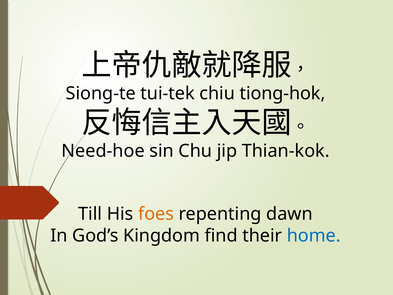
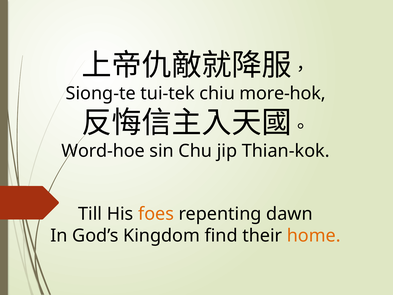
tiong-hok: tiong-hok -> more-hok (283, 93)
Need-hoe: Need-hoe -> Word-hoe (103, 151)
home colour: blue -> orange (314, 235)
